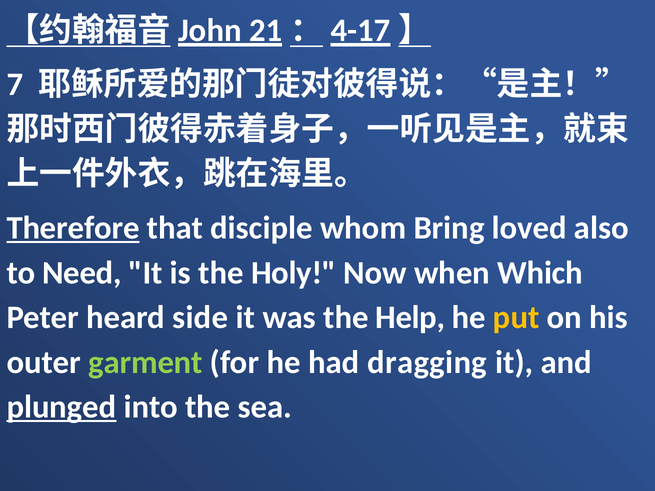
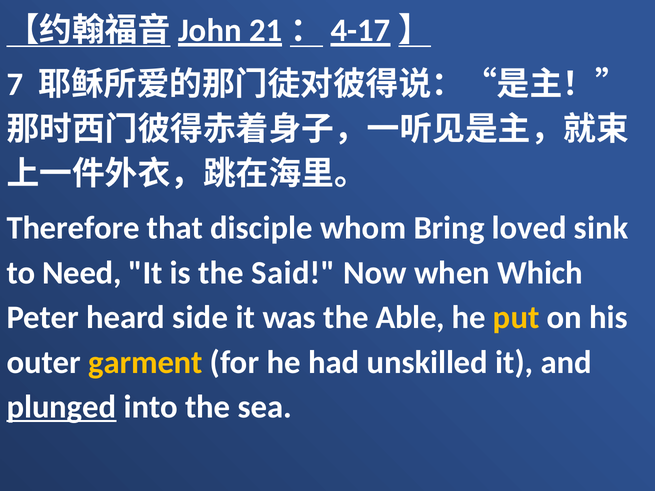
Therefore underline: present -> none (73, 228)
also: also -> sink (601, 228)
Holy: Holy -> Said (293, 273)
Help: Help -> Able (410, 318)
garment colour: light green -> yellow (145, 362)
dragging: dragging -> unskilled (427, 362)
